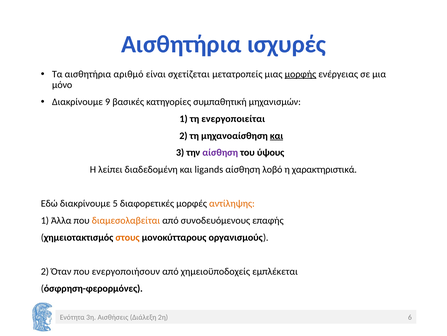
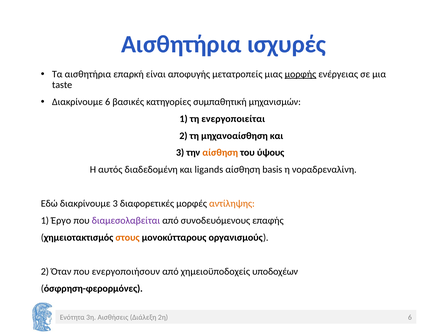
αριθμό: αριθμό -> επαρκή (129, 74)
σχετίζεται: σχετίζεται -> αποφυγής (189, 74)
μόνο: μόνο -> taste (62, 85)
Διακρίνουμε 9: 9 -> 6 (108, 102)
και underline: present -> none (277, 135)
αίσθηση colour: purple -> orange (220, 152)
λείπει: λείπει -> αυτός (110, 169)
λοβό: λοβό -> basis (272, 169)
χαρακτηριστικά: χαρακτηριστικά -> νοραδρεναλίνη (324, 169)
διακρίνουμε 5: 5 -> 3 (115, 203)
Άλλα: Άλλα -> Έργο (61, 220)
διαμεσολαβείται colour: orange -> purple (126, 220)
εμπλέκεται: εμπλέκεται -> υποδοχέων (275, 271)
